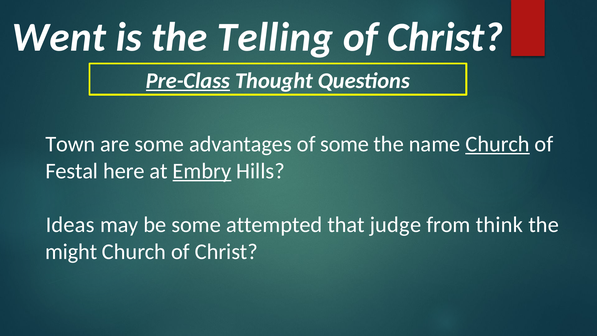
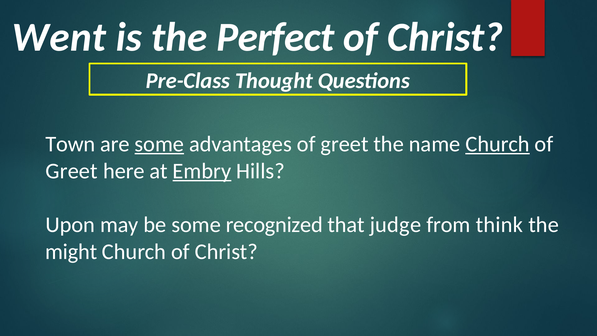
Telling: Telling -> Perfect (275, 37)
Pre-Class underline: present -> none (188, 81)
some underline: none -> present (159, 144)
advantages of some: some -> greet (345, 144)
Festal: Festal -> Greet (72, 171)
Ideas: Ideas -> Upon (70, 225)
attempted: attempted -> recognized (274, 225)
